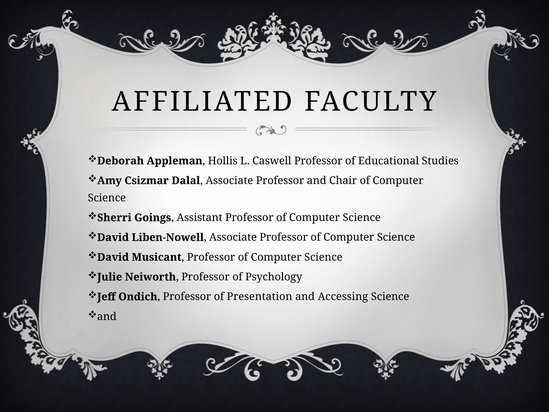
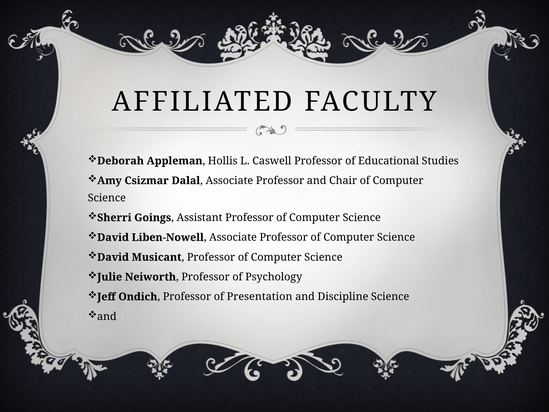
Accessing: Accessing -> Discipline (343, 297)
